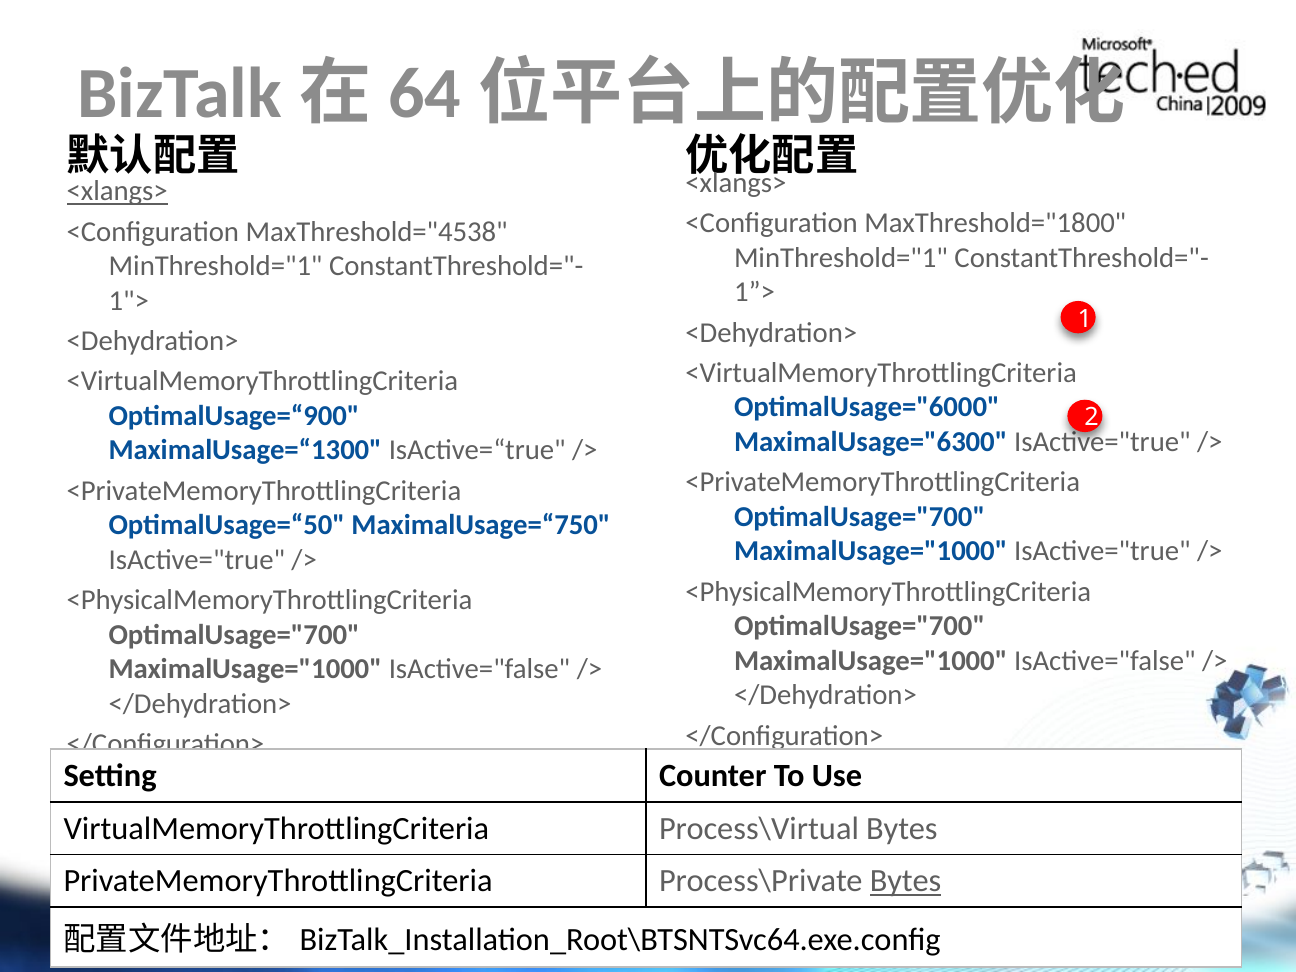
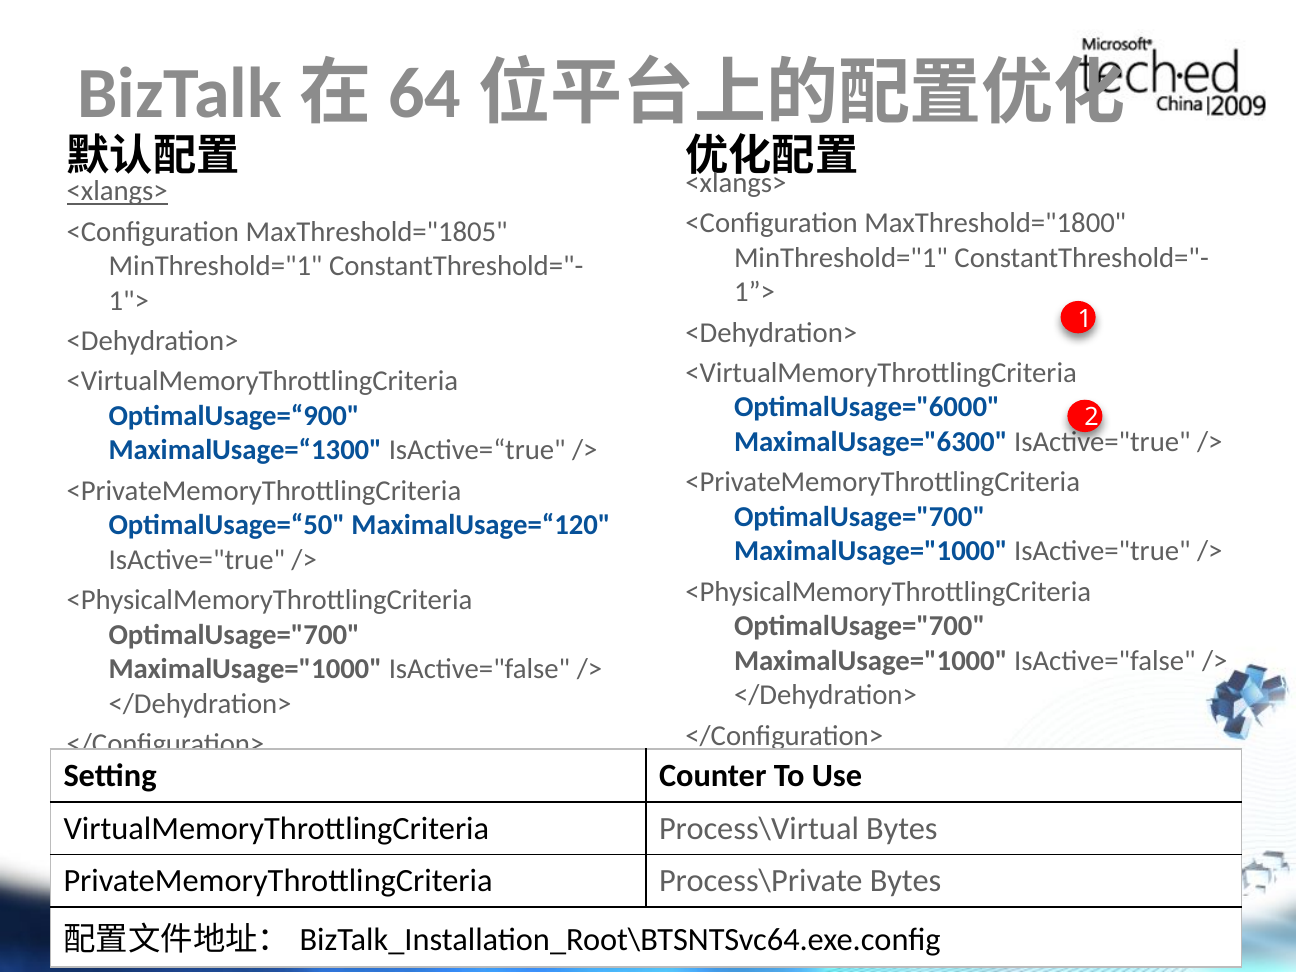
MaxThreshold="4538: MaxThreshold="4538 -> MaxThreshold="1805 (377, 232)
MaximalUsage=“750: MaximalUsage=“750 -> MaximalUsage=“120 (481, 525)
Bytes underline: present -> none (906, 881)
